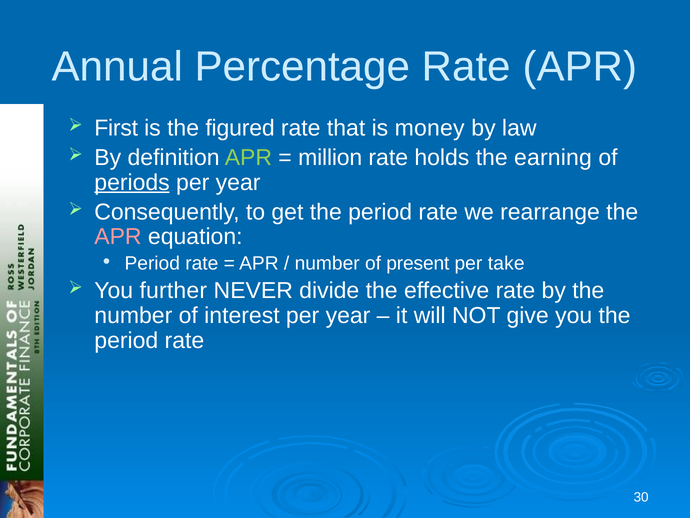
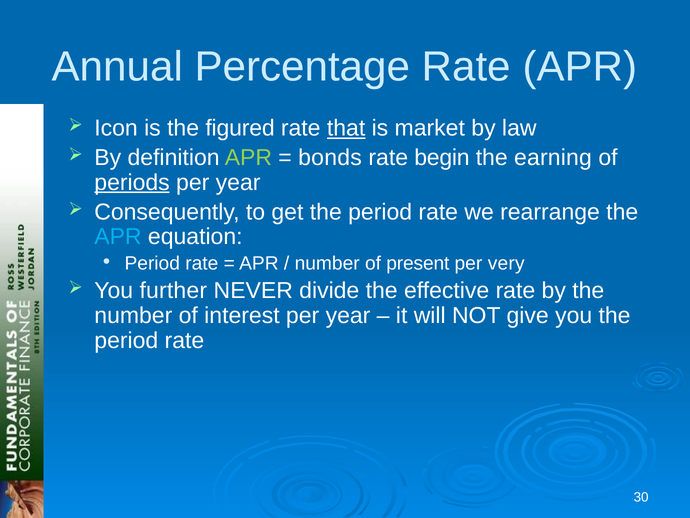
First: First -> Icon (116, 128)
that underline: none -> present (346, 128)
money: money -> market (430, 128)
million: million -> bonds (330, 158)
holds: holds -> begin (442, 158)
APR colour: pink -> light blue (118, 237)
take: take -> very (506, 263)
